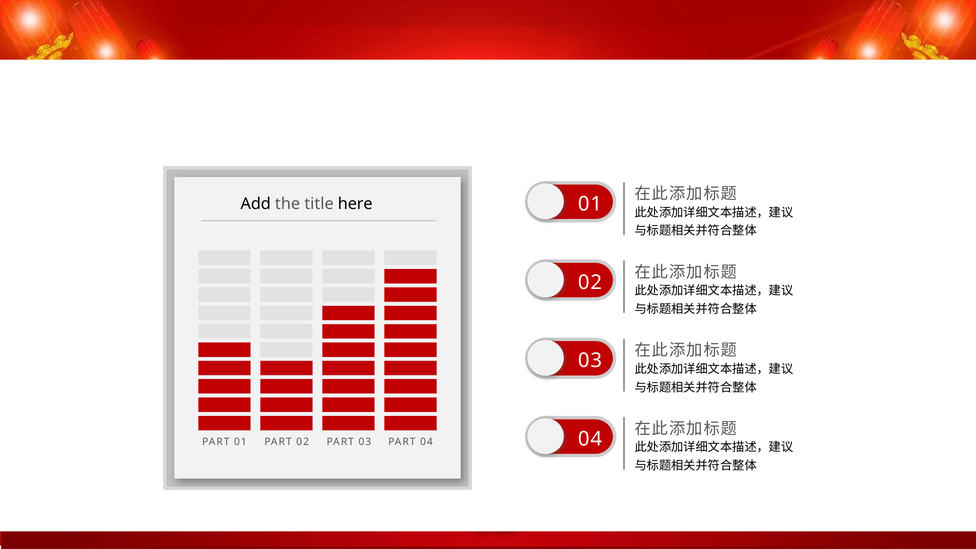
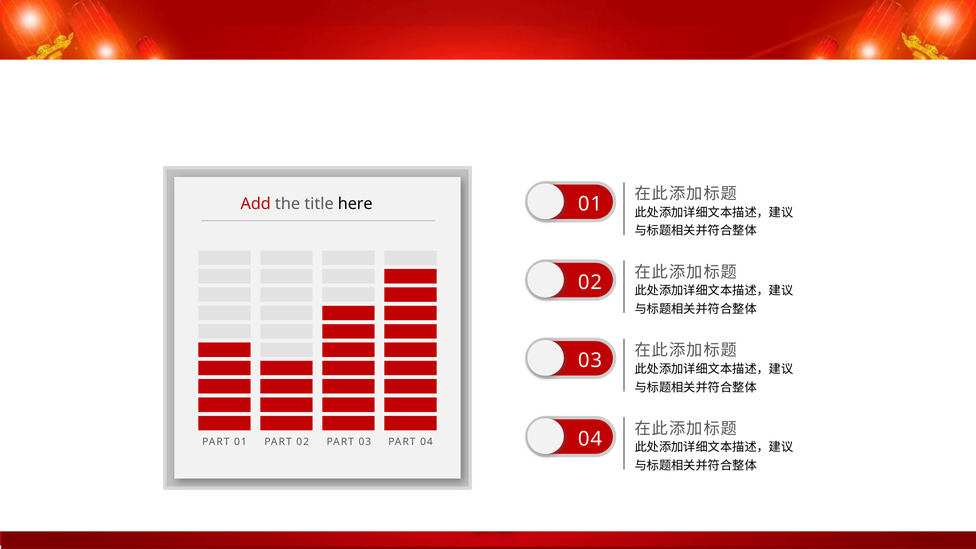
Add colour: black -> red (256, 204)
